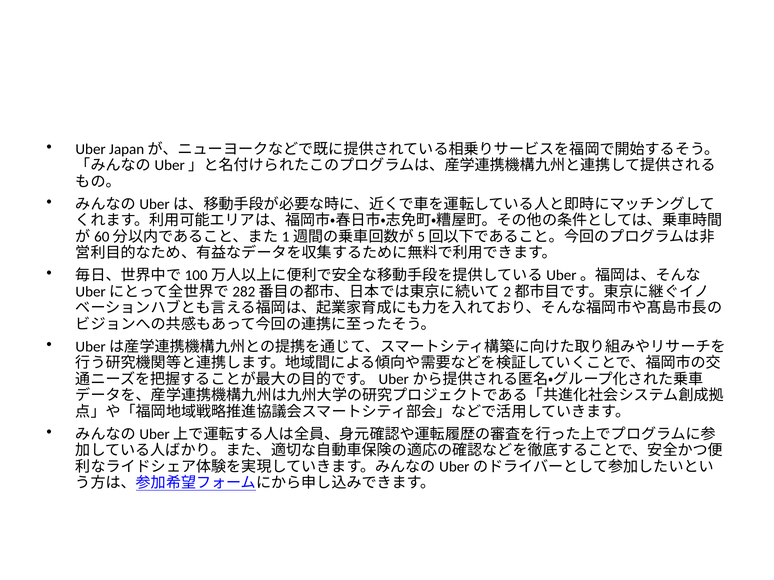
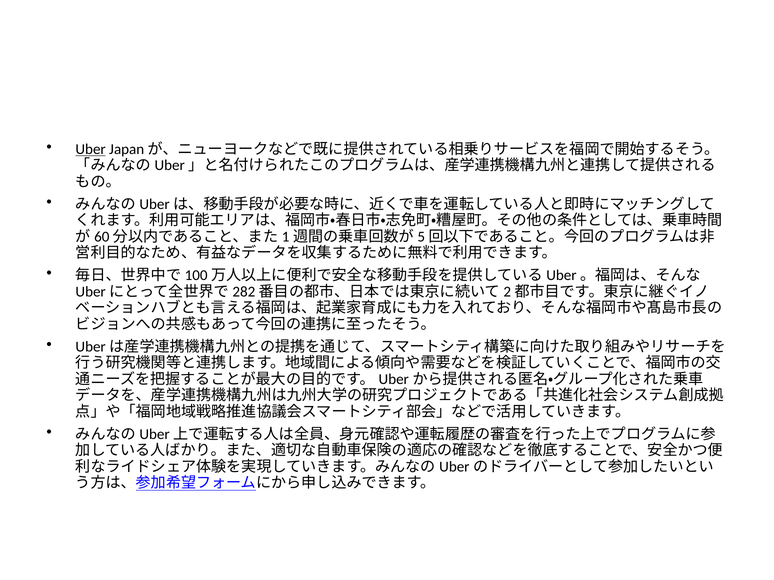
Uber underline: none -> present (91, 149)
